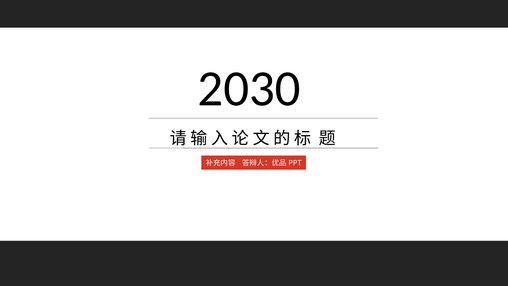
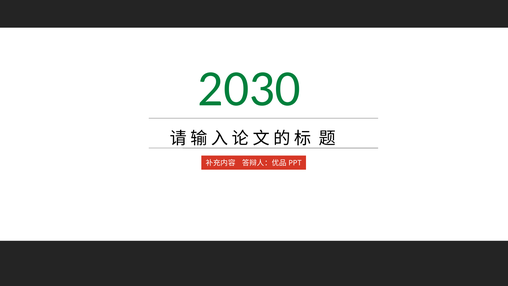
2030 colour: black -> green (249, 89)
